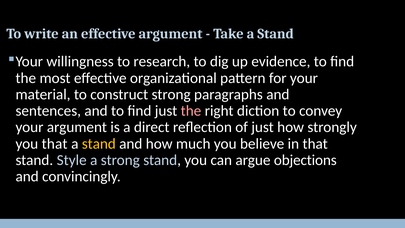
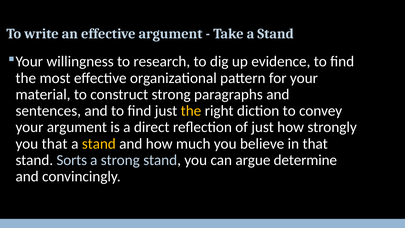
the colour: pink -> yellow (191, 111)
Style: Style -> Sorts (72, 160)
objections: objections -> determine (305, 160)
